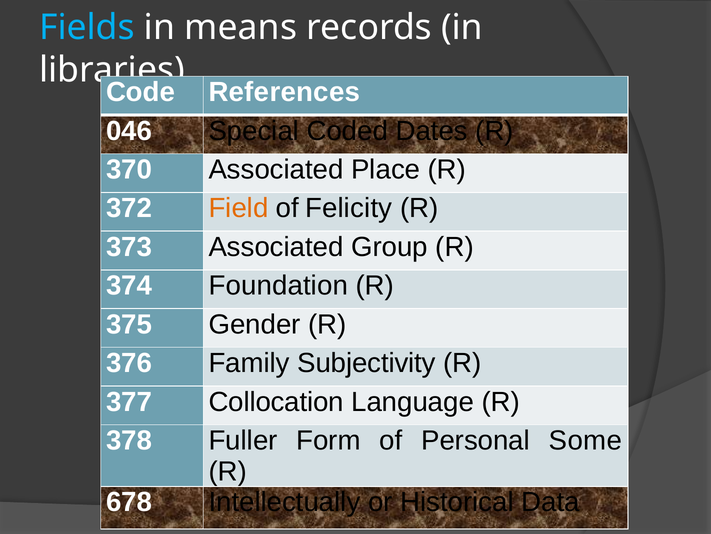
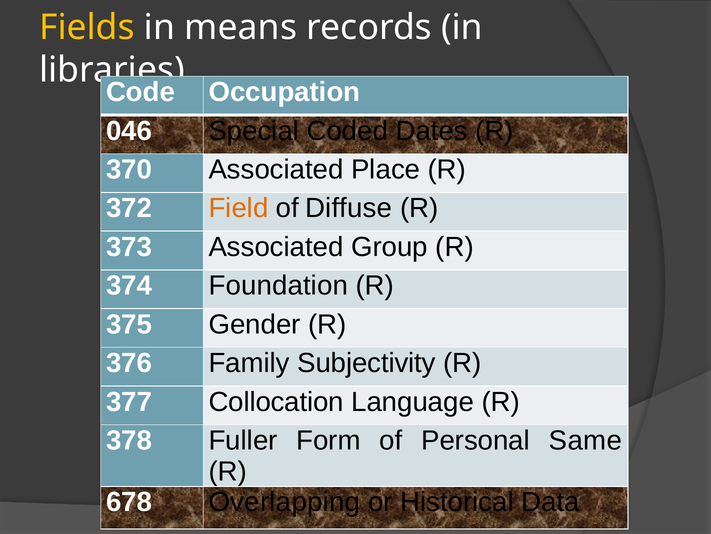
Fields colour: light blue -> yellow (87, 27)
References: References -> Occupation (284, 92)
Felicity: Felicity -> Diffuse (349, 208)
Some: Some -> Same (585, 440)
Intellectually: Intellectually -> Overlapping (284, 502)
